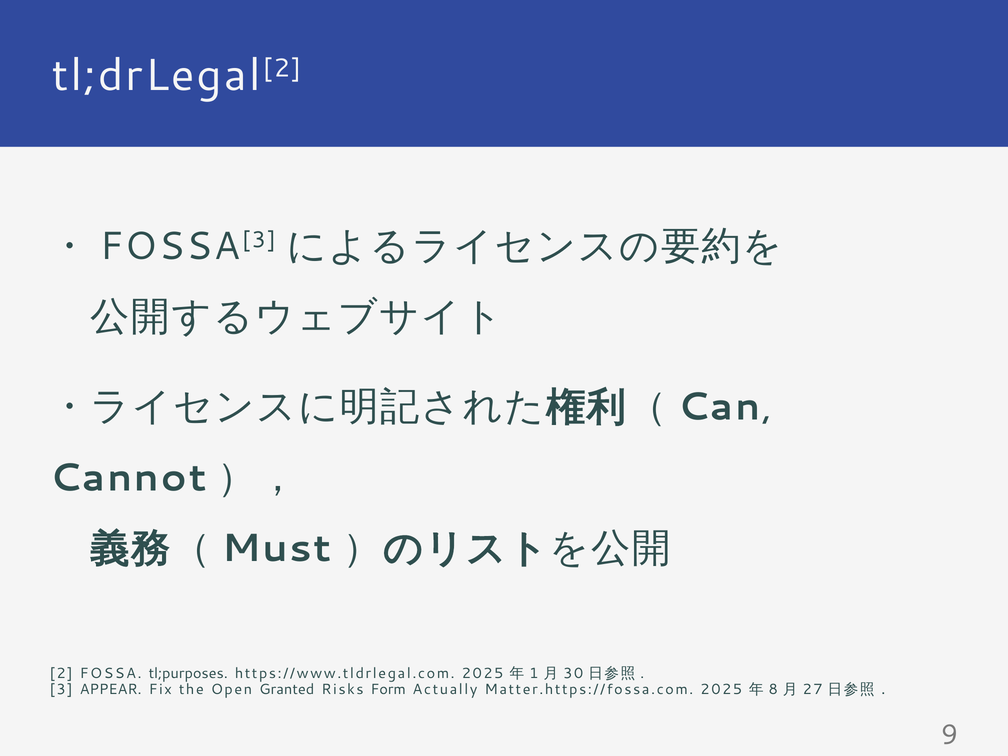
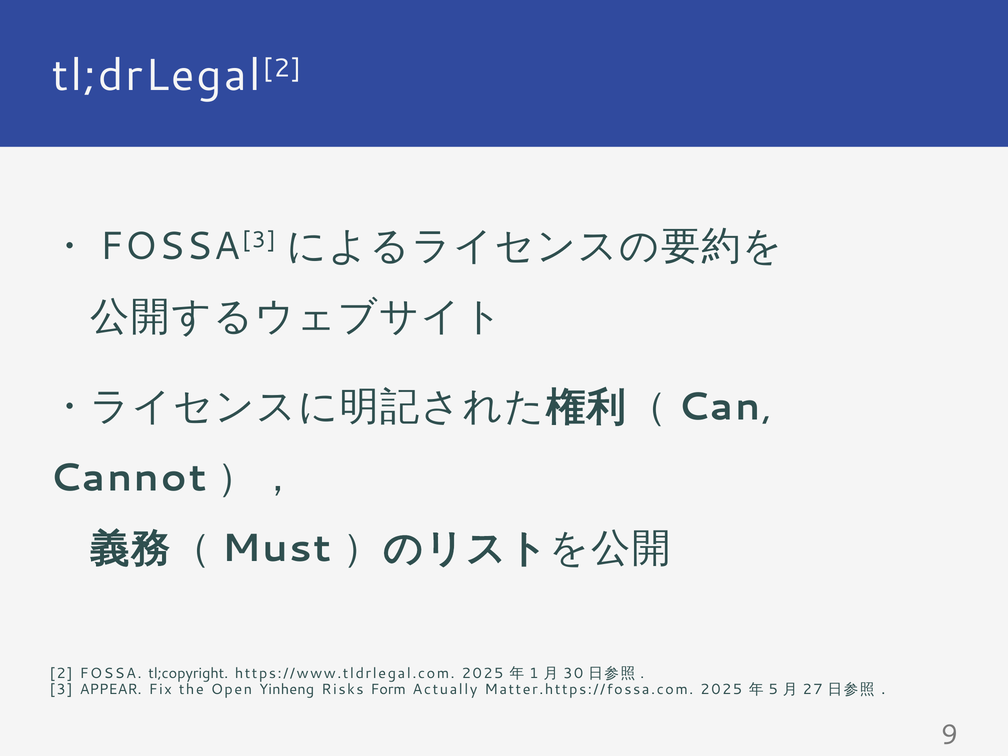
tl;purposes: tl;purposes -> tl;copyright (188, 674)
Granted: Granted -> Yinheng (287, 690)
8: 8 -> 5 (773, 690)
